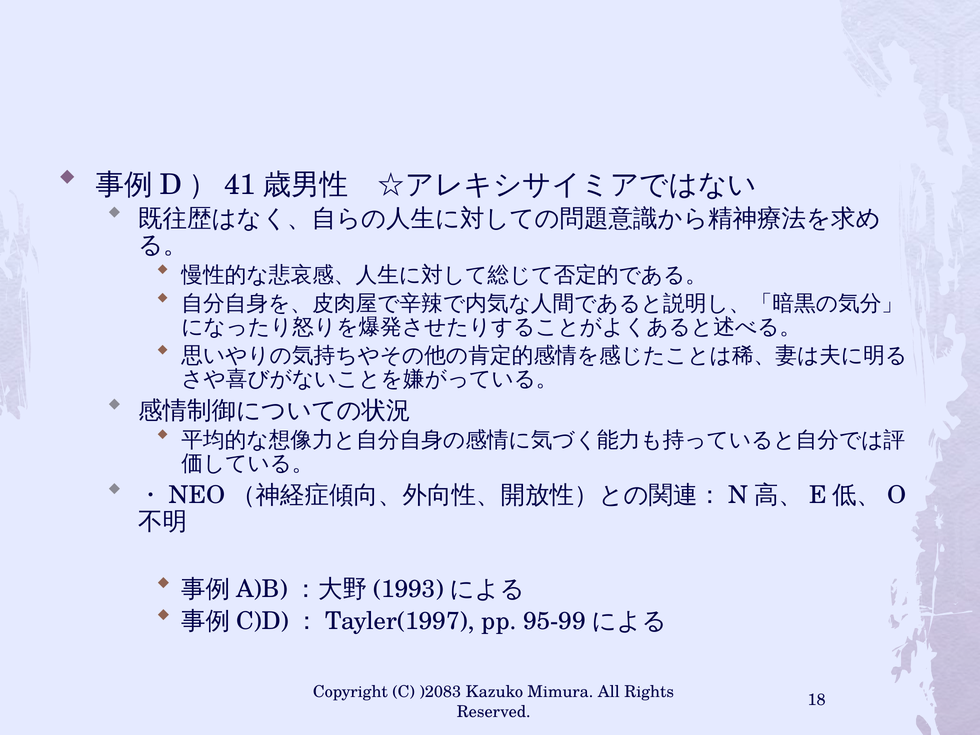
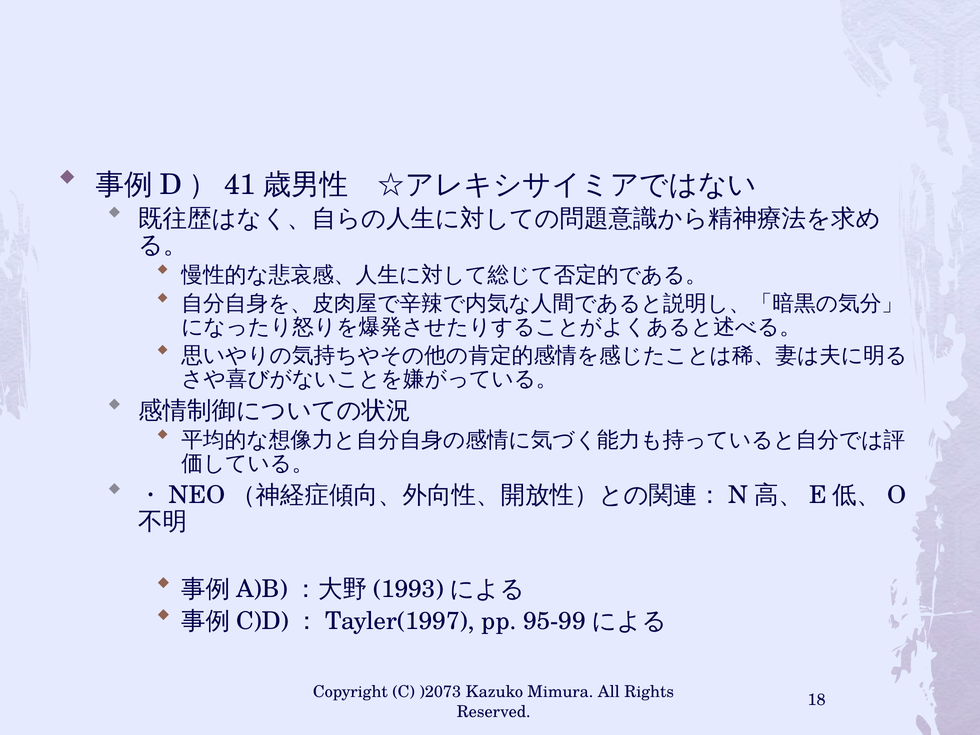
)2083: )2083 -> )2073 (440, 692)
